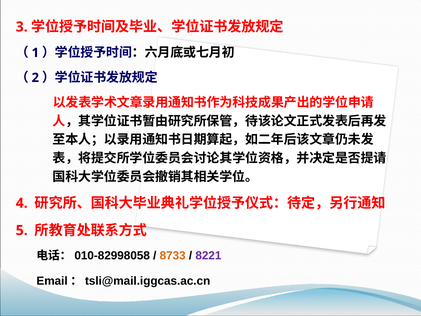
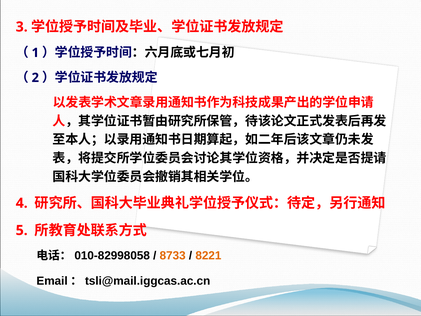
8221 colour: purple -> orange (208, 255)
